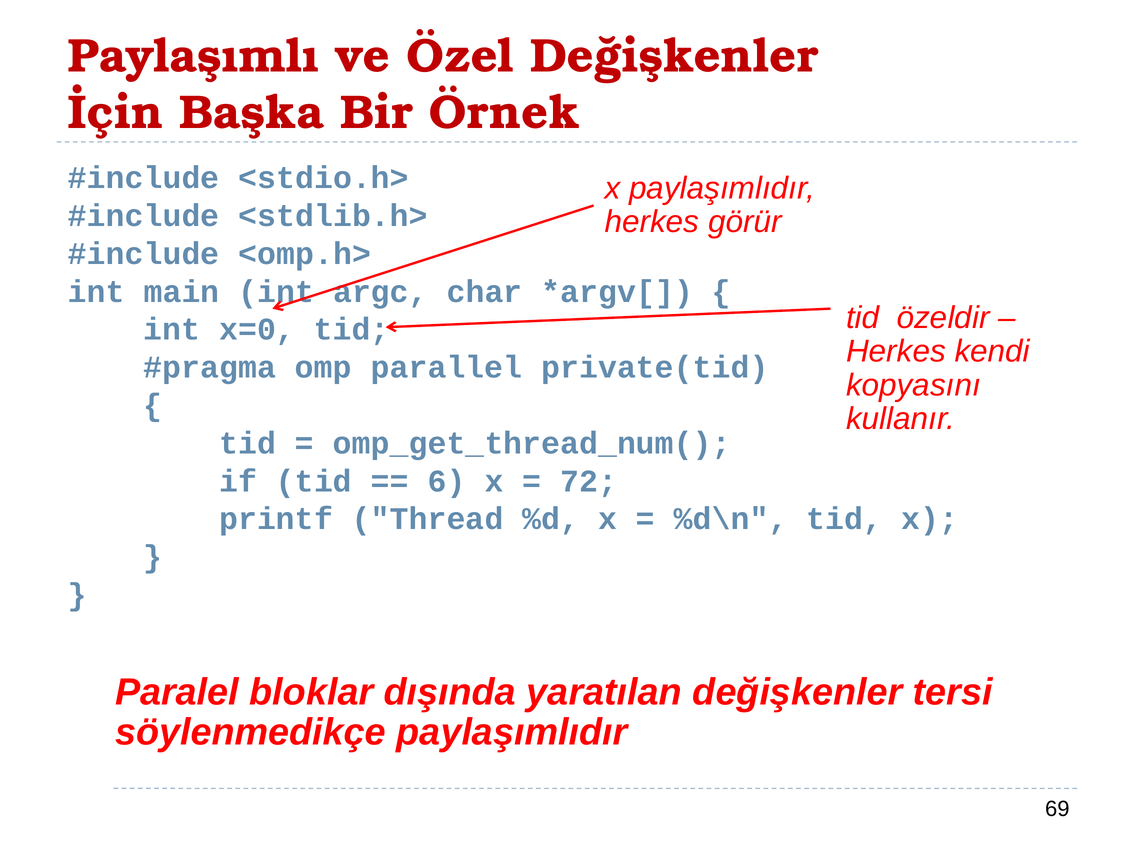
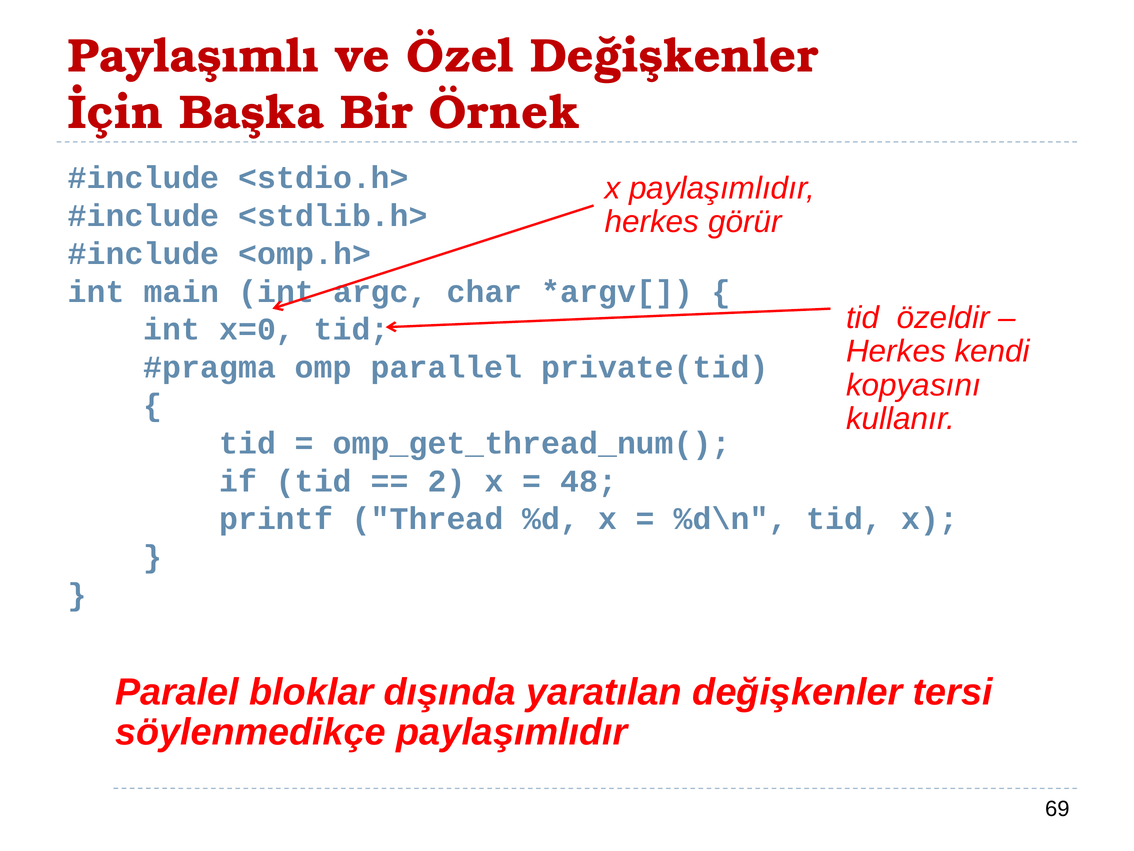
6: 6 -> 2 (447, 481)
72: 72 -> 48 (589, 481)
